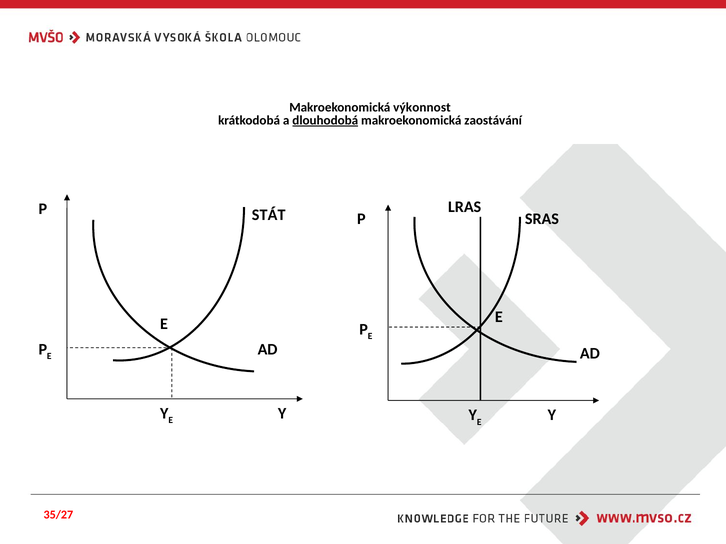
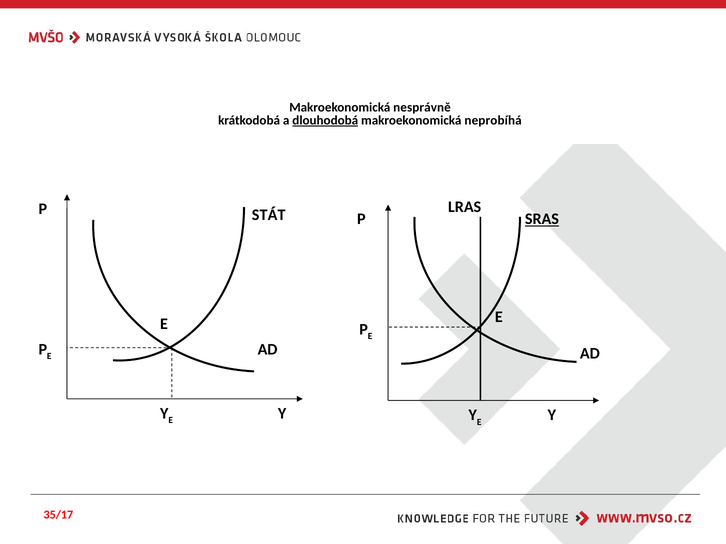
výkonnost: výkonnost -> nesprávně (422, 108)
zaostávání: zaostávání -> neprobíhá (493, 120)
SRAS underline: none -> present (542, 219)
35/27: 35/27 -> 35/17 (58, 515)
